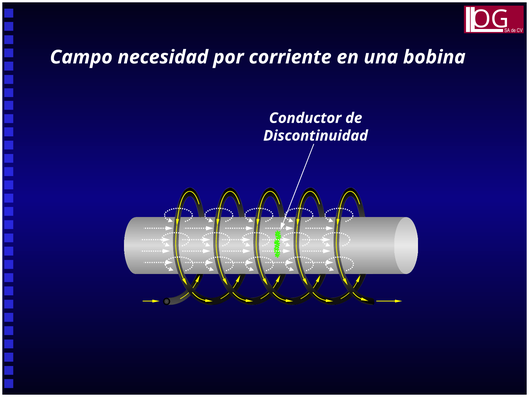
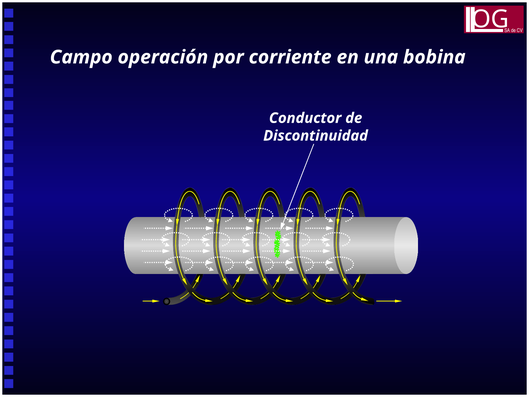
necesidad: necesidad -> operación (163, 57)
